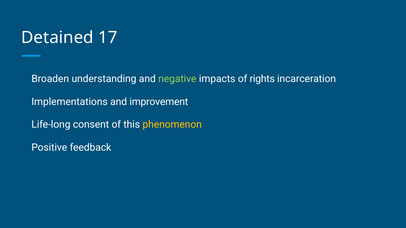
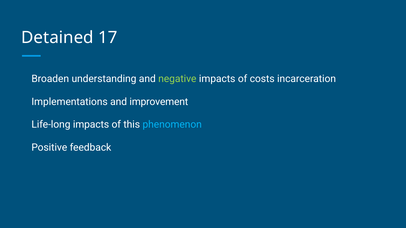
rights: rights -> costs (262, 79)
Life-long consent: consent -> impacts (91, 125)
phenomenon colour: yellow -> light blue (172, 125)
